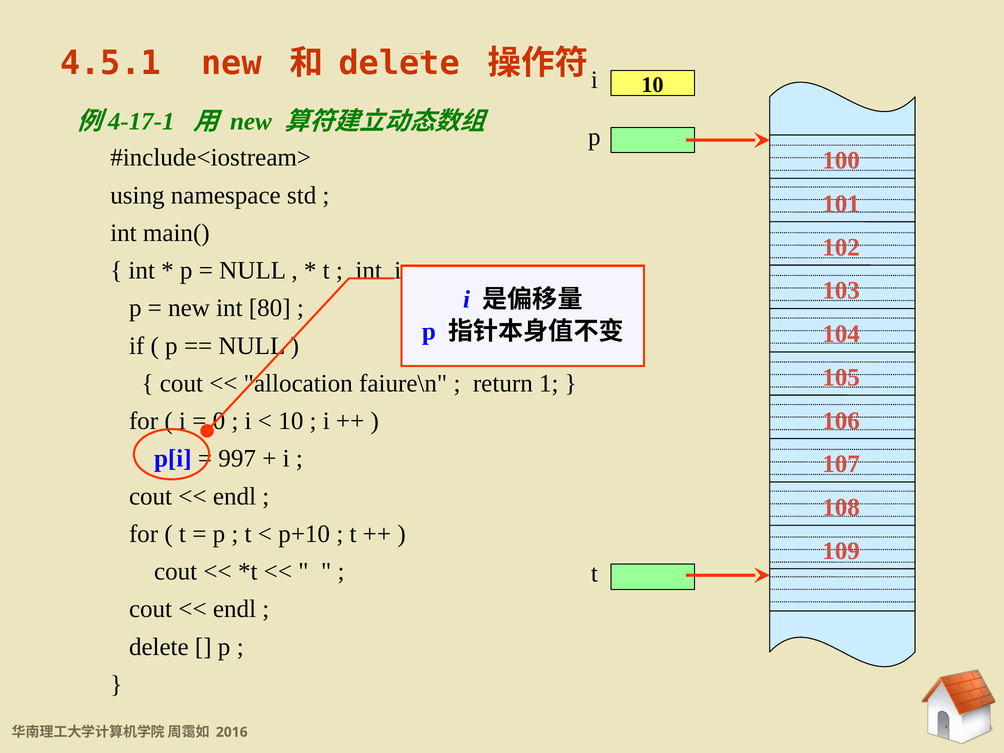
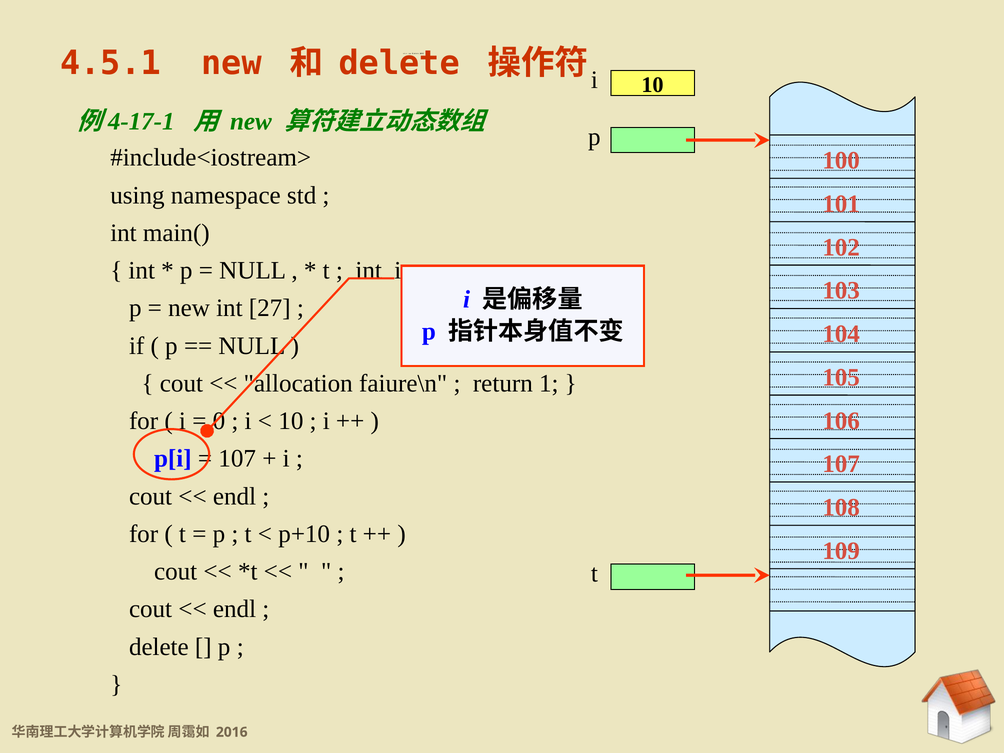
80: 80 -> 27 (270, 308)
997: 997 -> 107 (237, 459)
